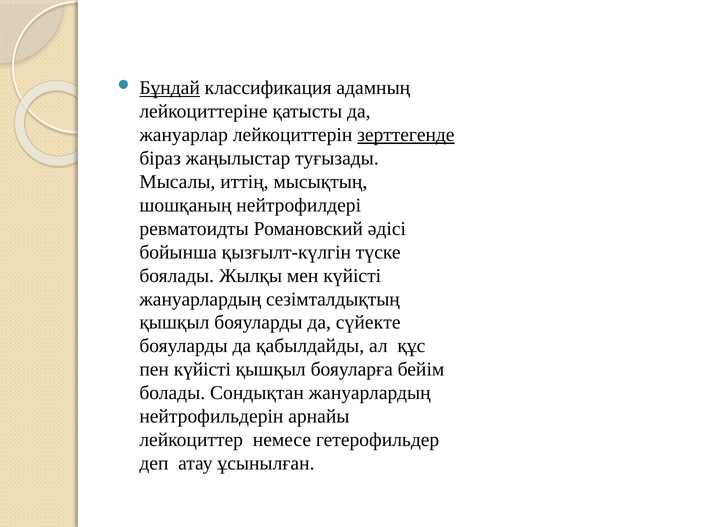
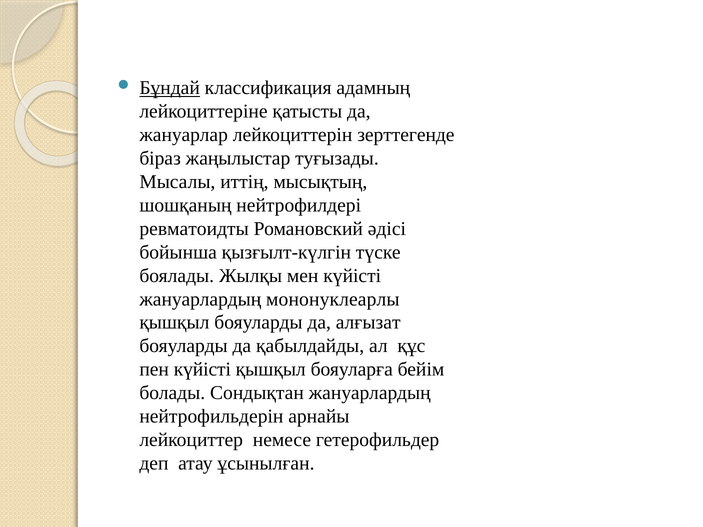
зерттегенде underline: present -> none (406, 135)
сезімталдықтың: сезімталдықтың -> мононуклеарлы (333, 299)
сүйекте: сүйекте -> алғызат (368, 323)
